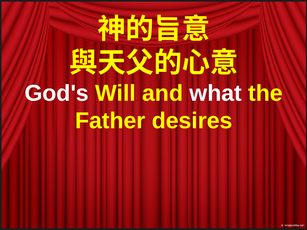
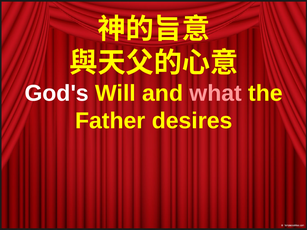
what colour: white -> pink (216, 93)
